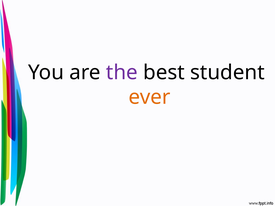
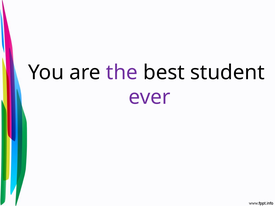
ever colour: orange -> purple (149, 97)
